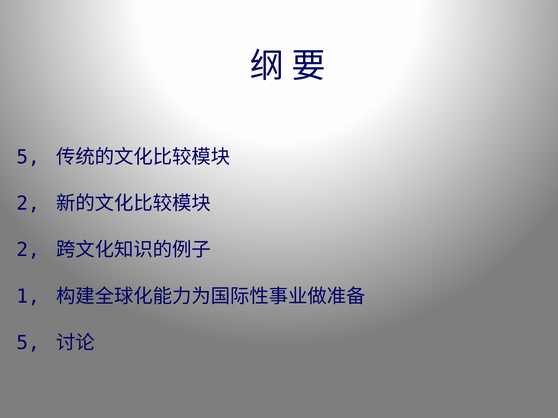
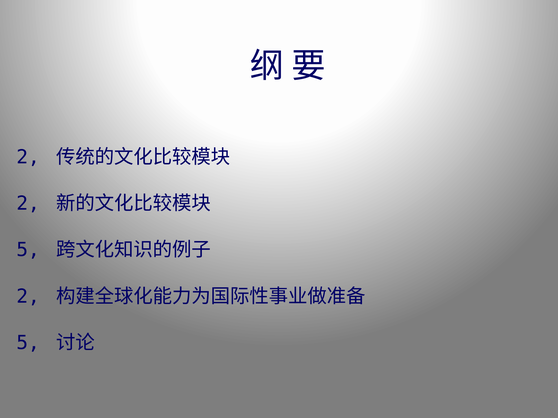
5: 5 -> 2 (28, 157)
2: 2 -> 5 (28, 250)
1: 1 -> 2 (28, 297)
